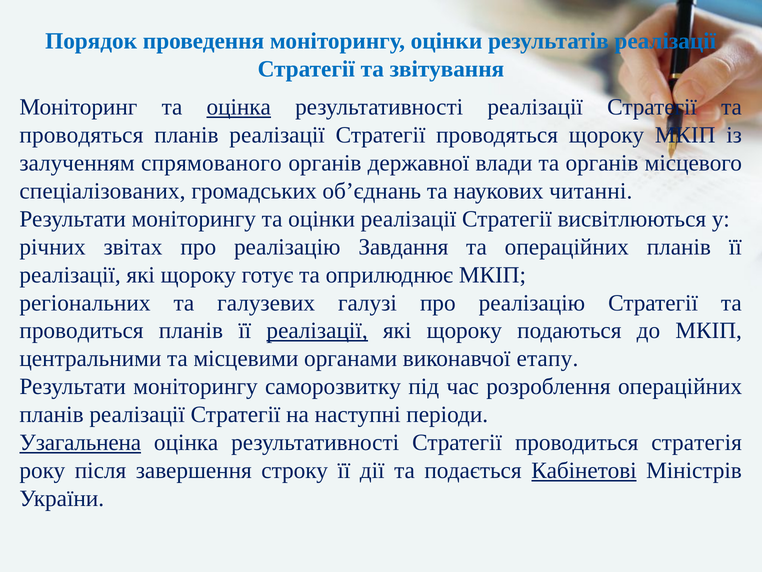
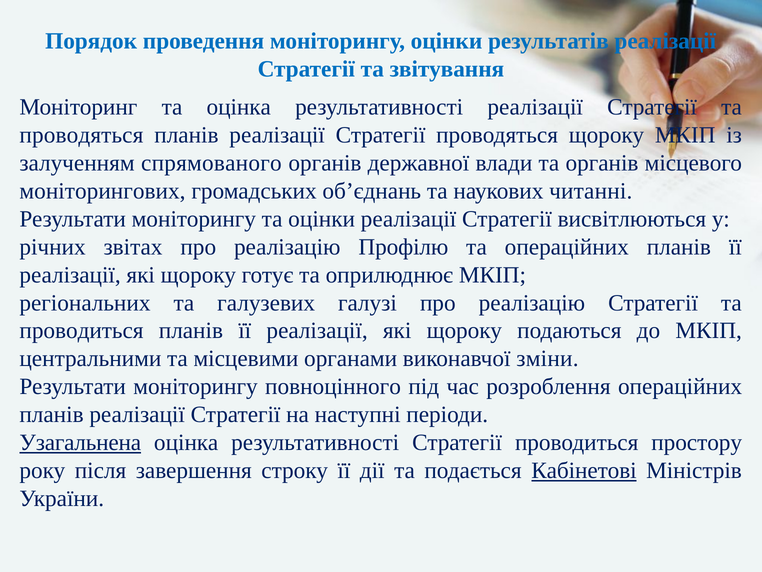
оцінка underline: present -> none (239, 107)
спеціалізованих: спеціалізованих -> моніторингових (103, 191)
Завдання: Завдання -> Профілю (403, 247)
реалізації underline: present -> none (317, 331)
етапу: етапу -> зміни (547, 358)
саморозвитку: саморозвитку -> повноцінного (333, 386)
стратегія: стратегія -> простору (697, 442)
